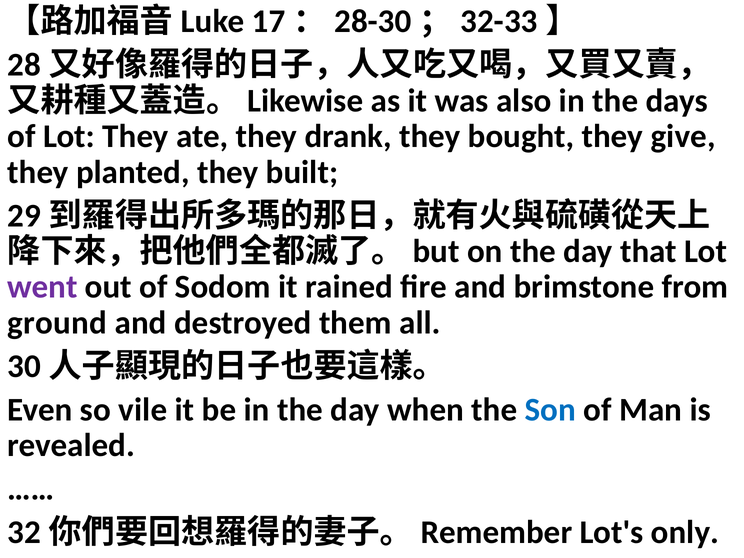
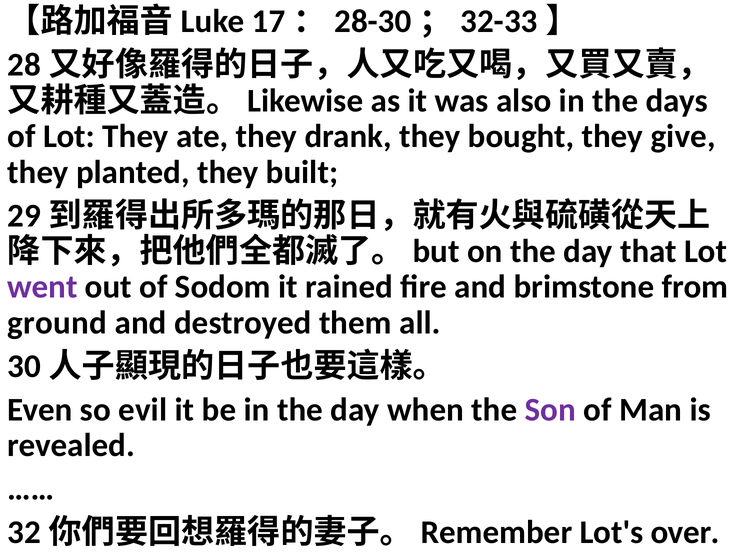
vile: vile -> evil (143, 410)
Son colour: blue -> purple (550, 410)
only: only -> over (685, 533)
